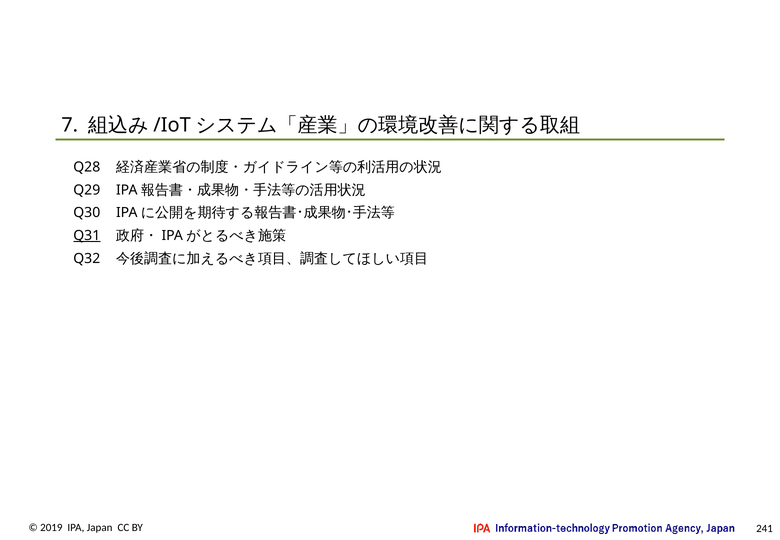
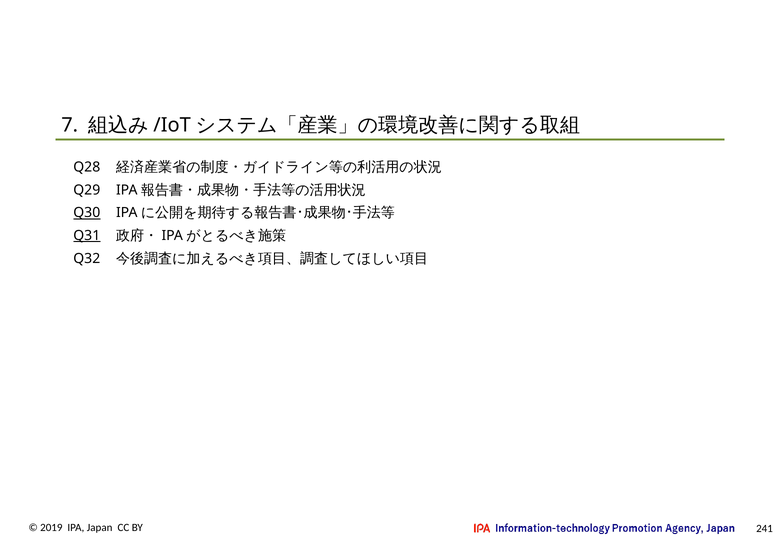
Q30 underline: none -> present (87, 213)
